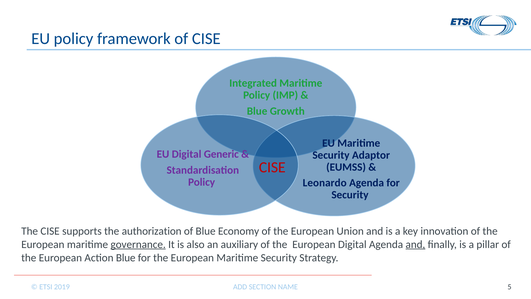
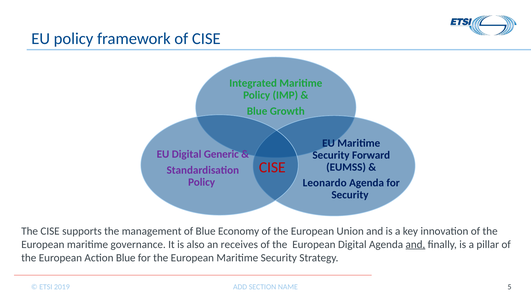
Adaptor: Adaptor -> Forward (371, 155)
authorization: authorization -> management (152, 231)
governance underline: present -> none (138, 244)
auxiliary: auxiliary -> receives (239, 244)
